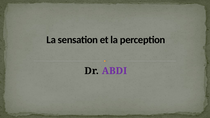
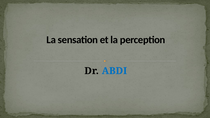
ABDI colour: purple -> blue (114, 71)
